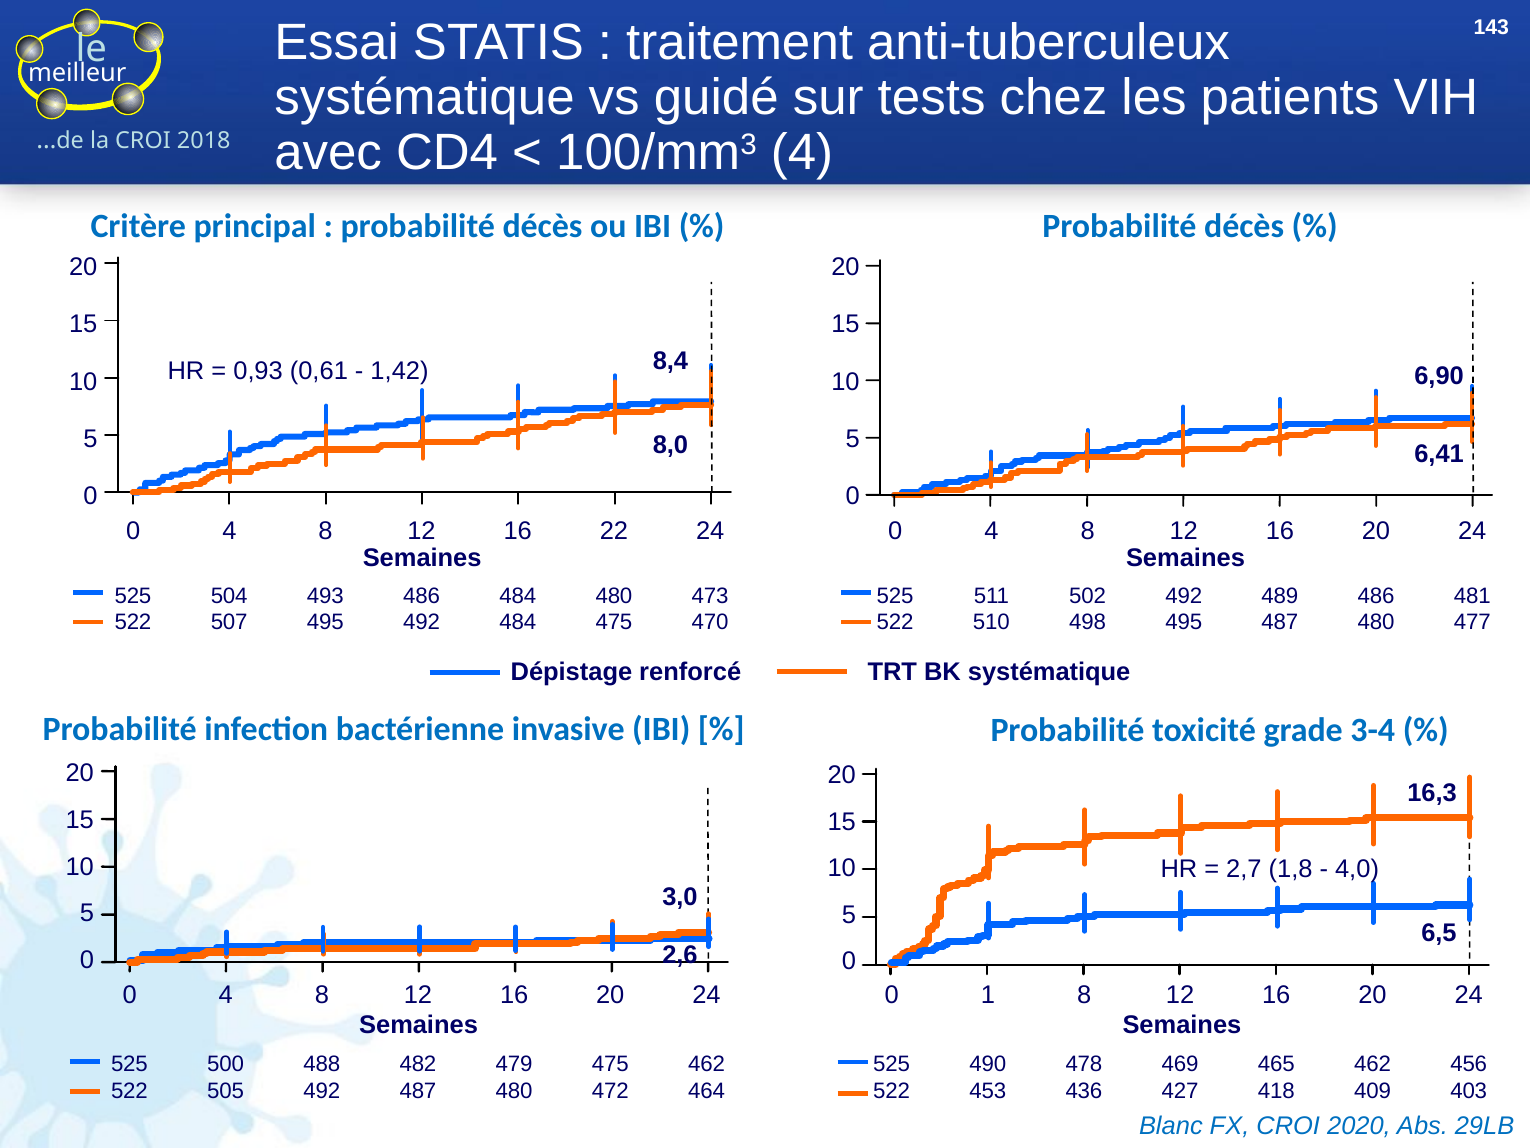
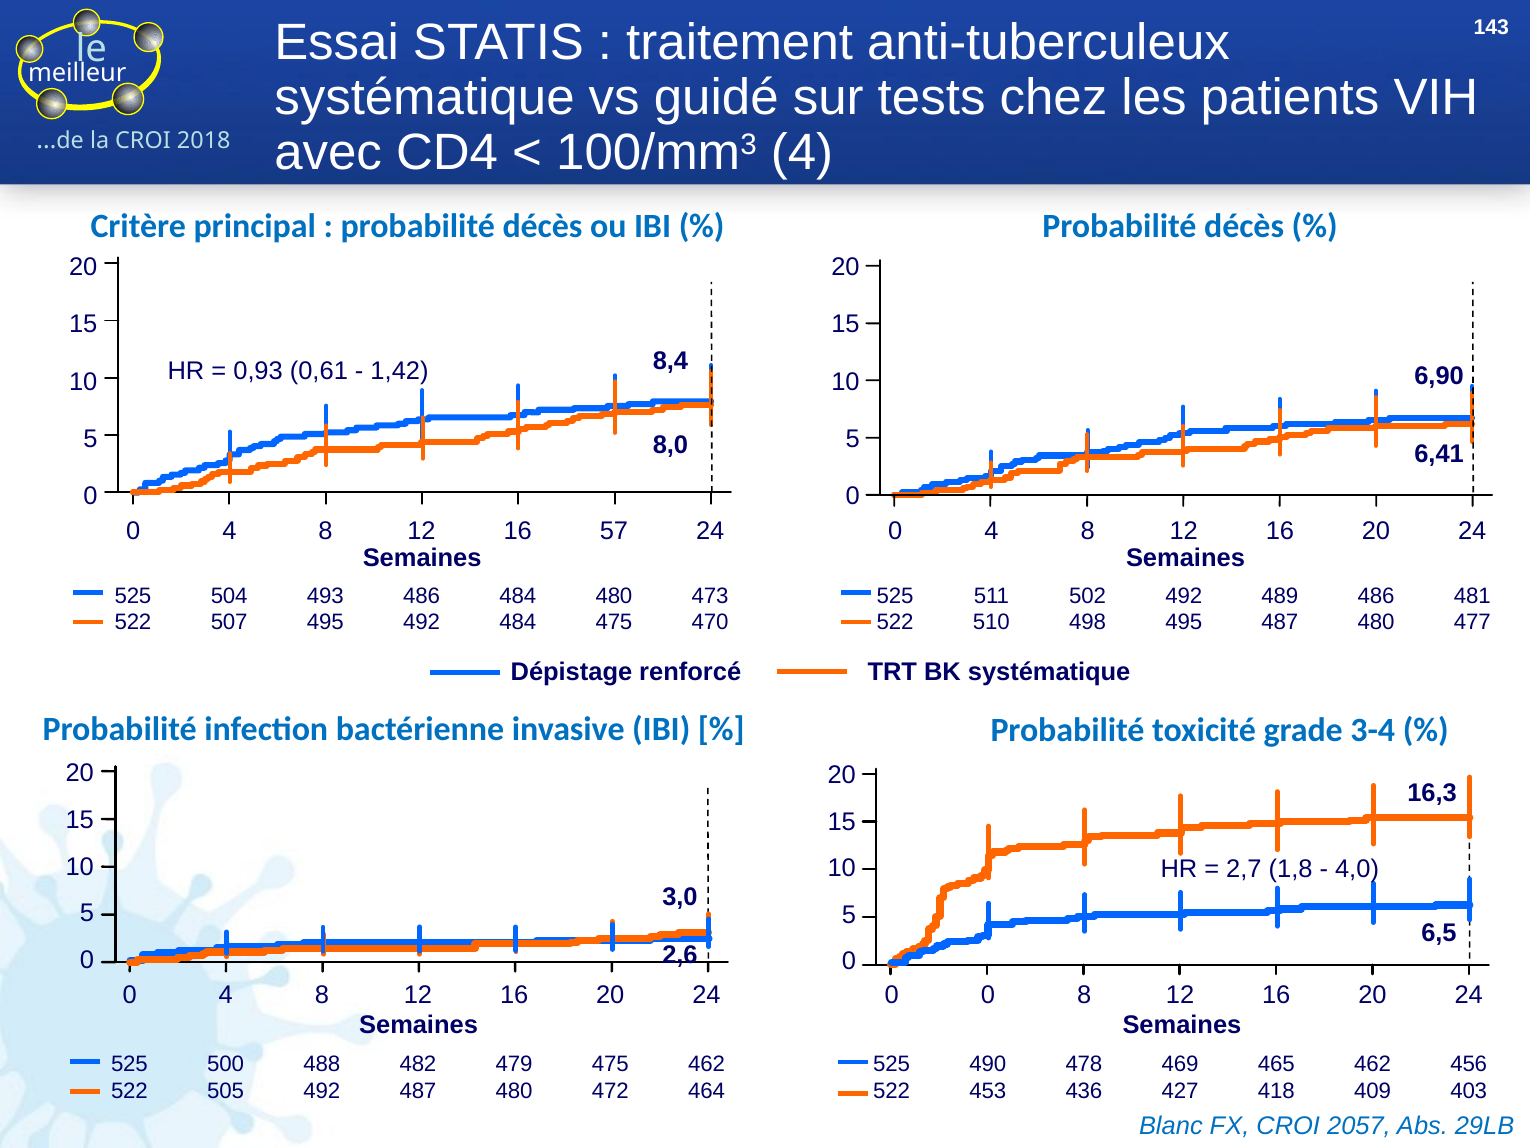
22: 22 -> 57 (614, 531)
0 1: 1 -> 0 (988, 994)
2020: 2020 -> 2057 (1359, 1126)
